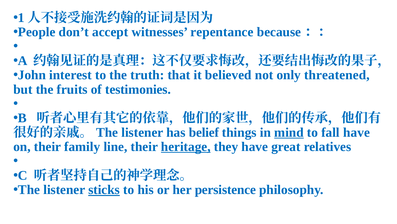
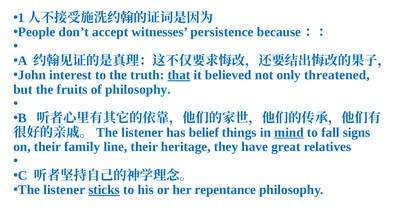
repentance: repentance -> persistence (222, 32)
that underline: none -> present (179, 75)
of testimonies: testimonies -> philosophy (138, 89)
fall have: have -> signs (357, 132)
heritage underline: present -> none (186, 146)
persistence: persistence -> repentance (225, 189)
